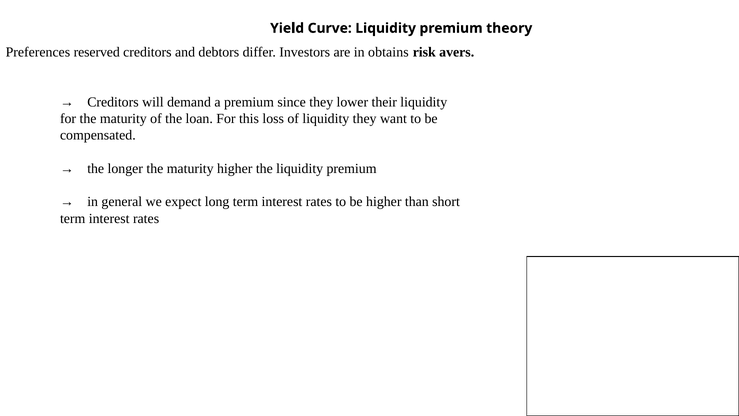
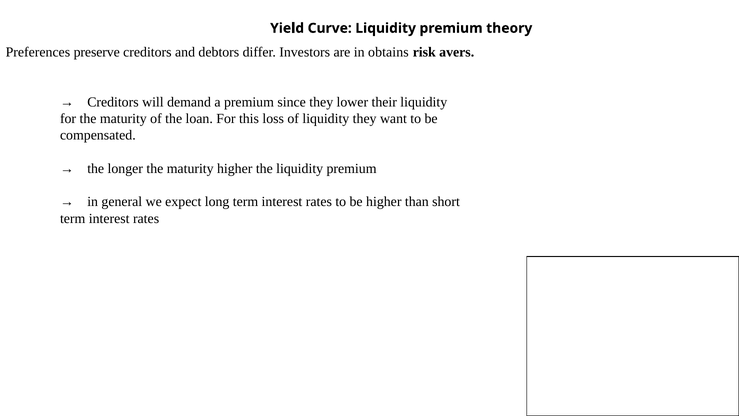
reserved: reserved -> preserve (97, 52)
